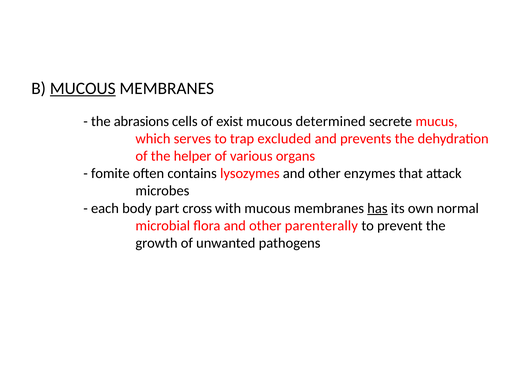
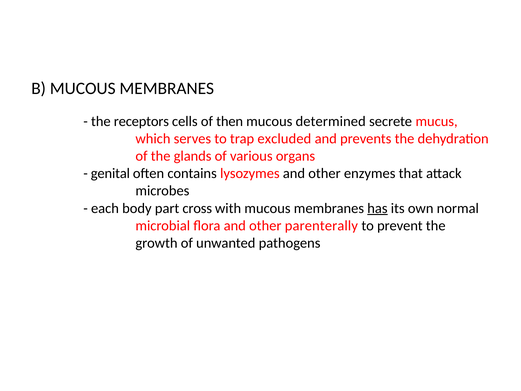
MUCOUS underline: present -> none (83, 88)
abrasions: abrasions -> receptors (141, 121)
exist: exist -> then (230, 121)
helper: helper -> glands (193, 156)
fomite: fomite -> genital (110, 173)
